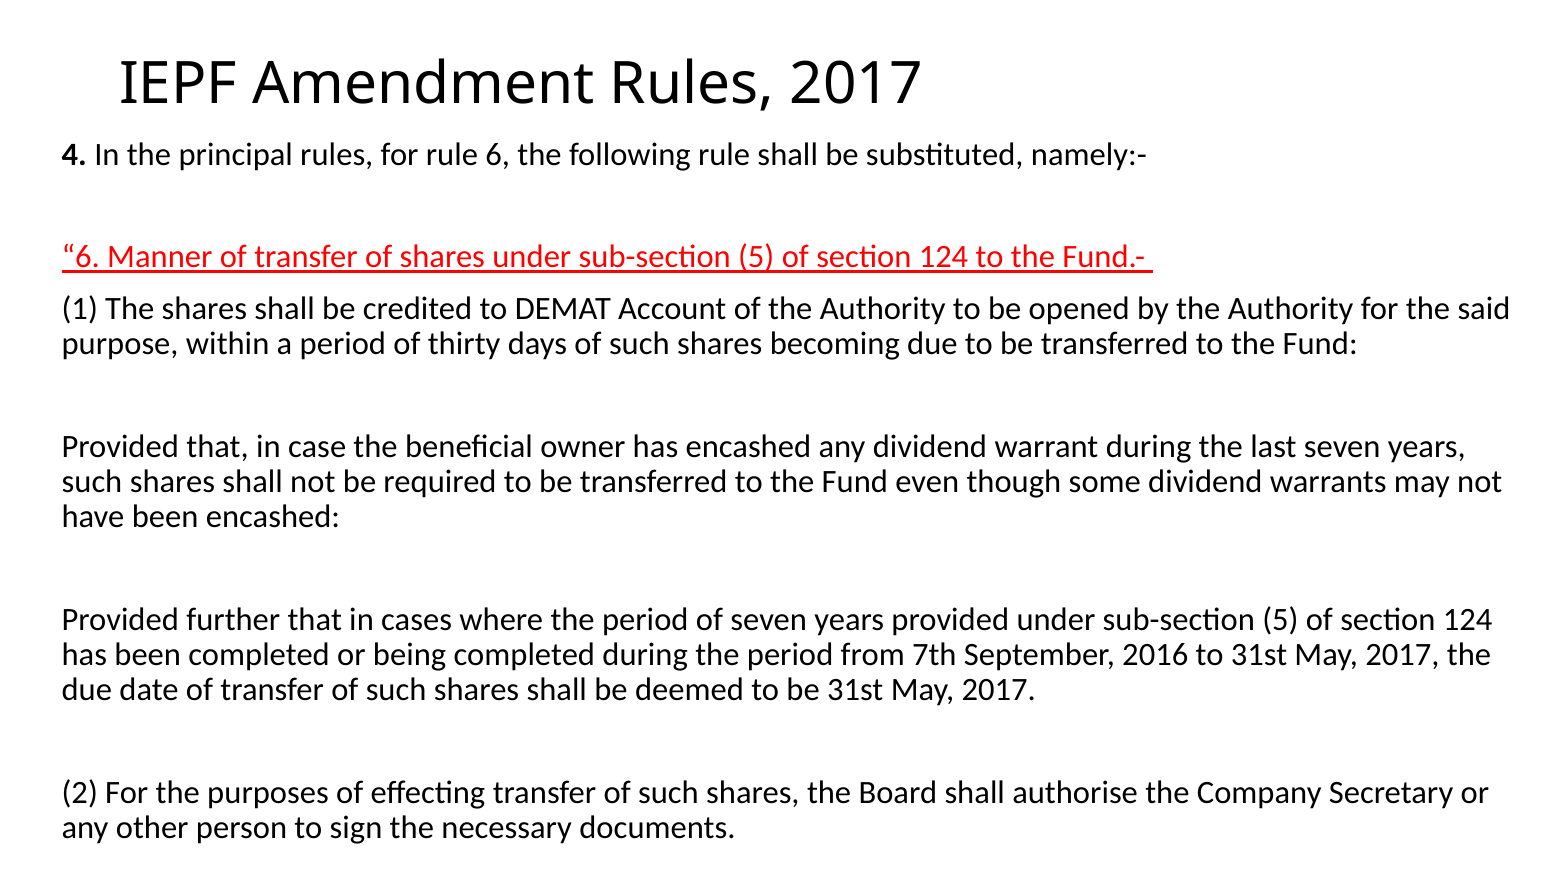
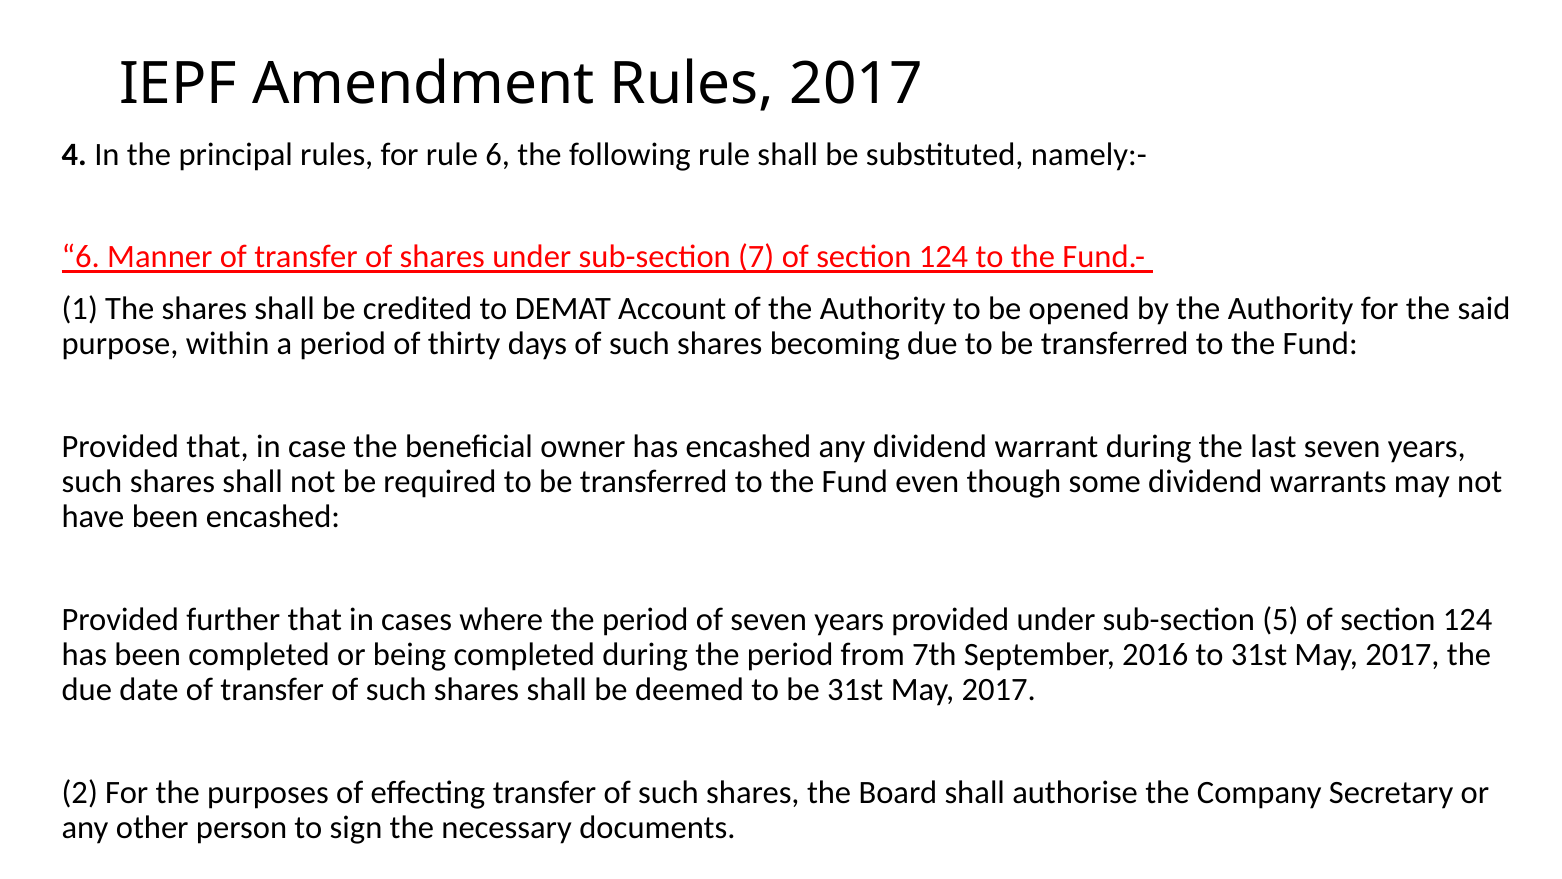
shares under sub-section 5: 5 -> 7 (756, 257)
